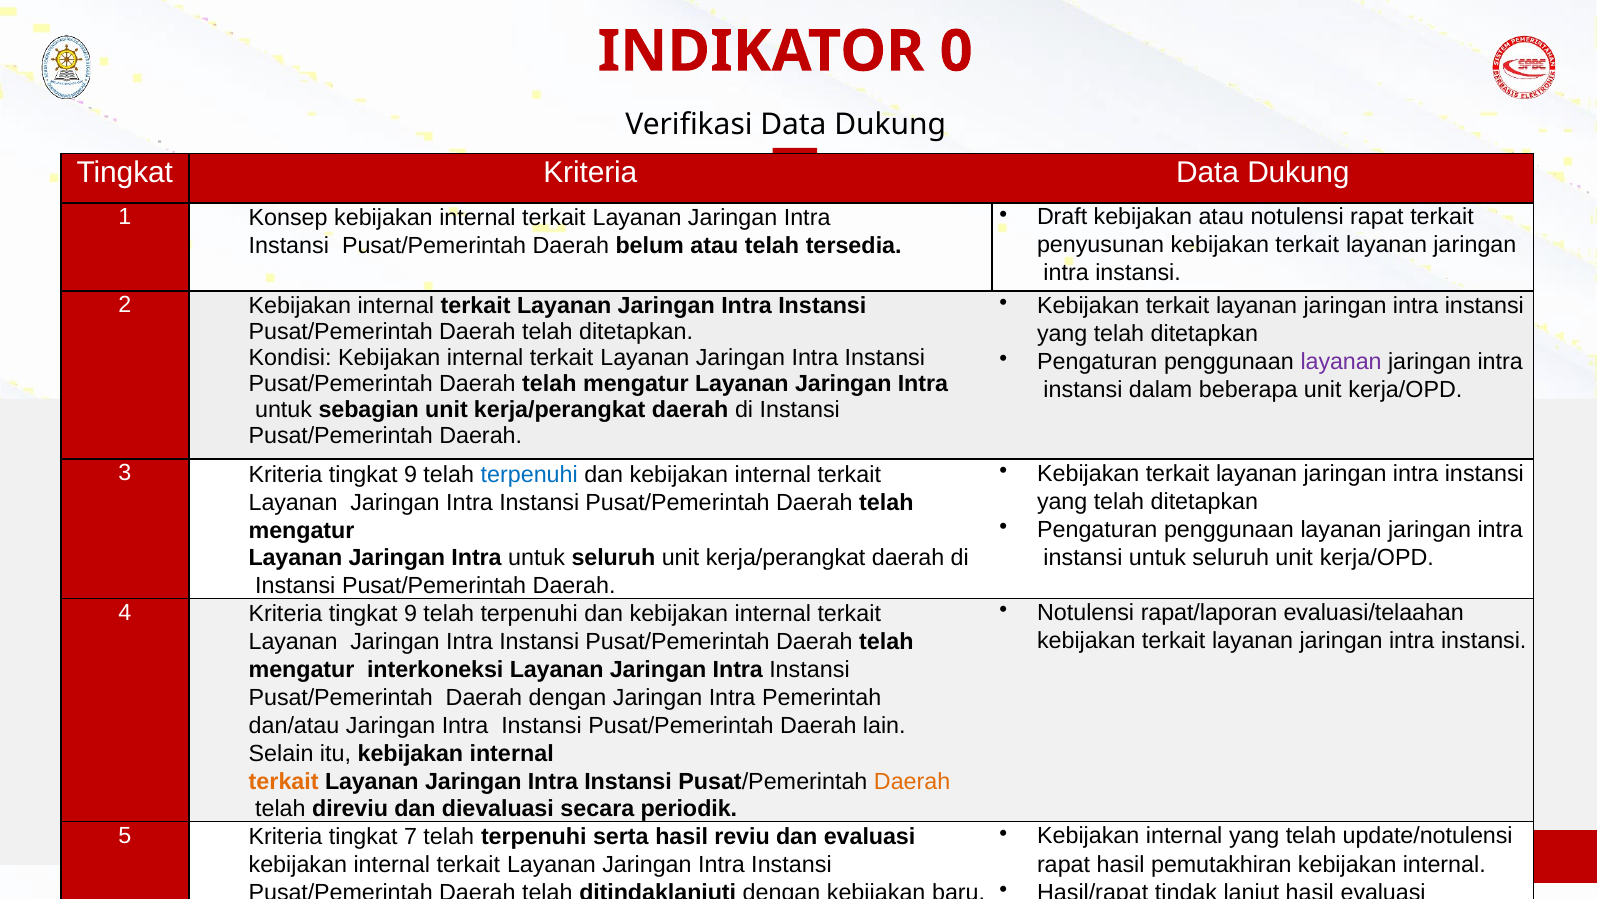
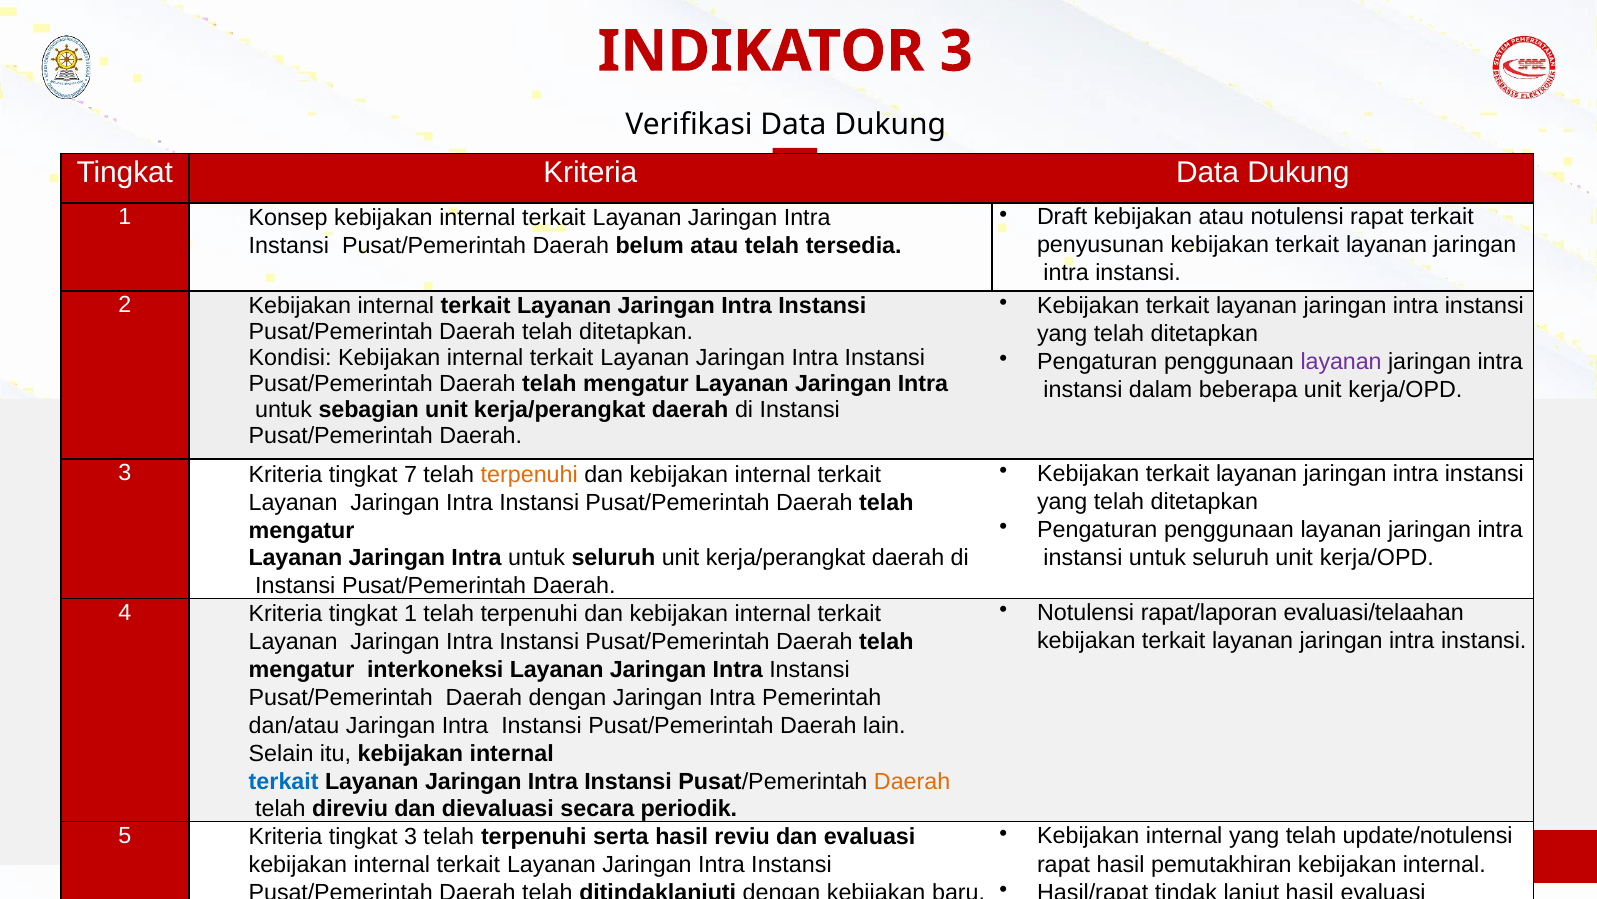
INDIKATOR 0: 0 -> 3 (956, 51)
3 Kriteria tingkat 9: 9 -> 7 (411, 474)
terpenuhi colour: blue -> orange (529, 474)
4 Kriteria tingkat 9: 9 -> 1 (411, 613)
terkait colour: orange -> blue (284, 781)
tingkat 7: 7 -> 3 (411, 836)
